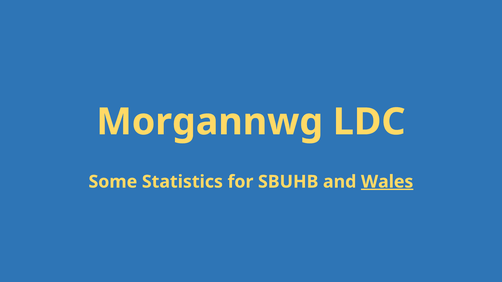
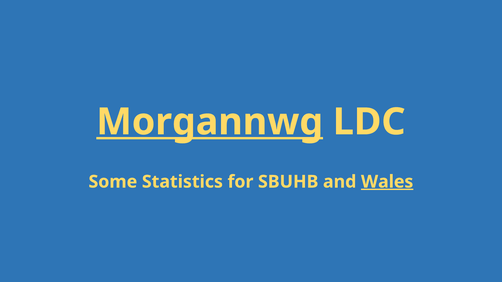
Morgannwg underline: none -> present (210, 122)
